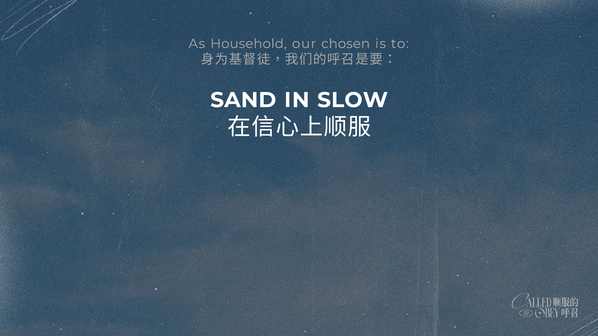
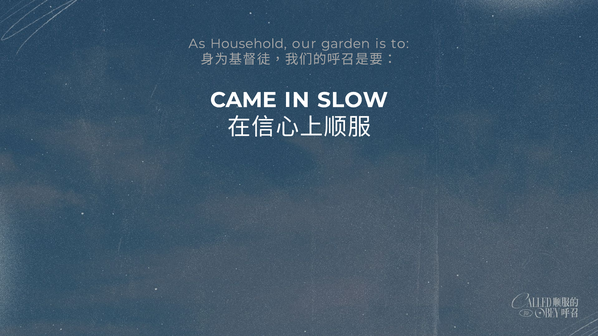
chosen: chosen -> garden (346, 44)
SAND: SAND -> CAME (243, 100)
